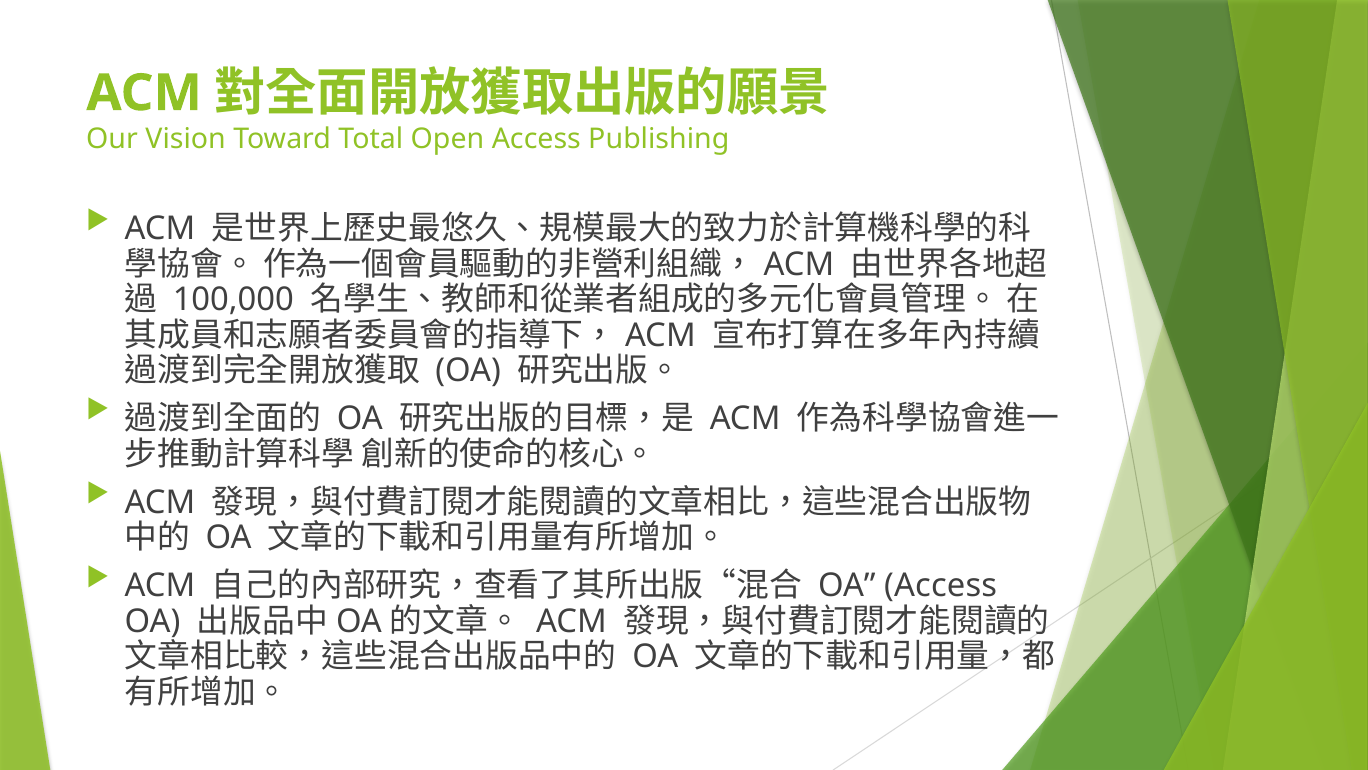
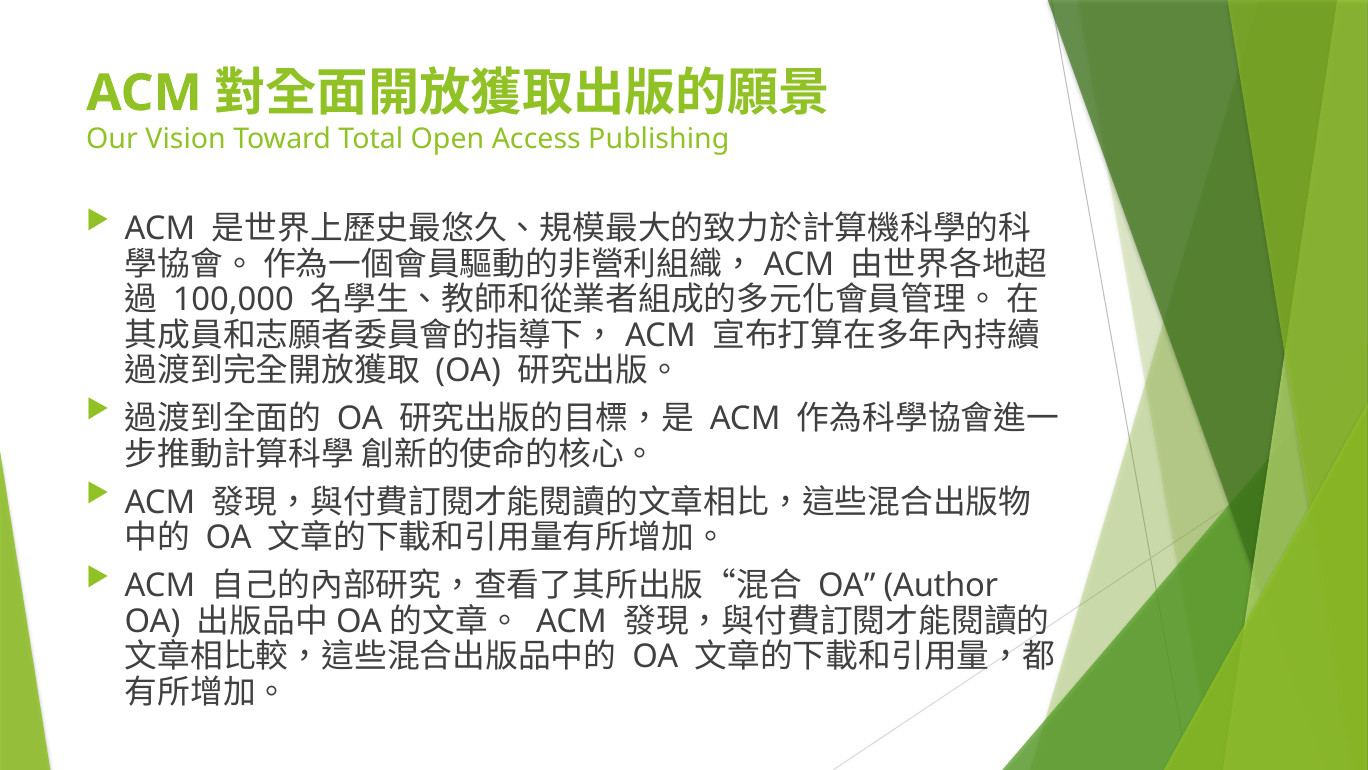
OA Access: Access -> Author (941, 586)
